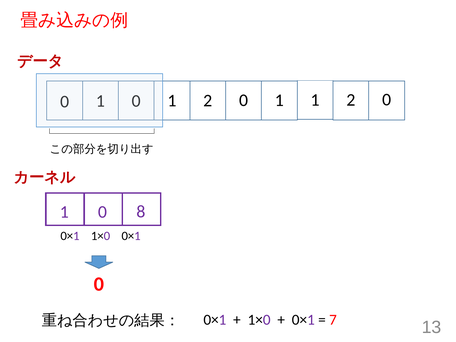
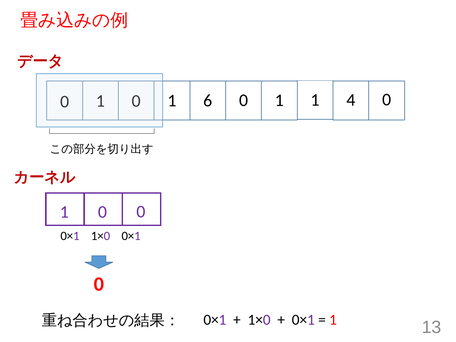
2: 2 -> 6 (208, 101)
1 1 2: 2 -> 4 (351, 100)
1 0 8: 8 -> 0 (141, 212)
7: 7 -> 1 (333, 320)
